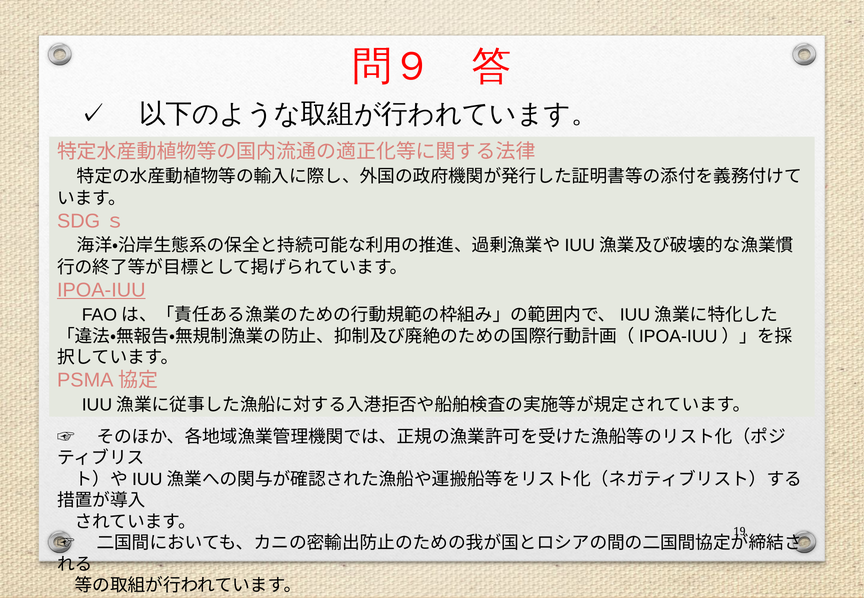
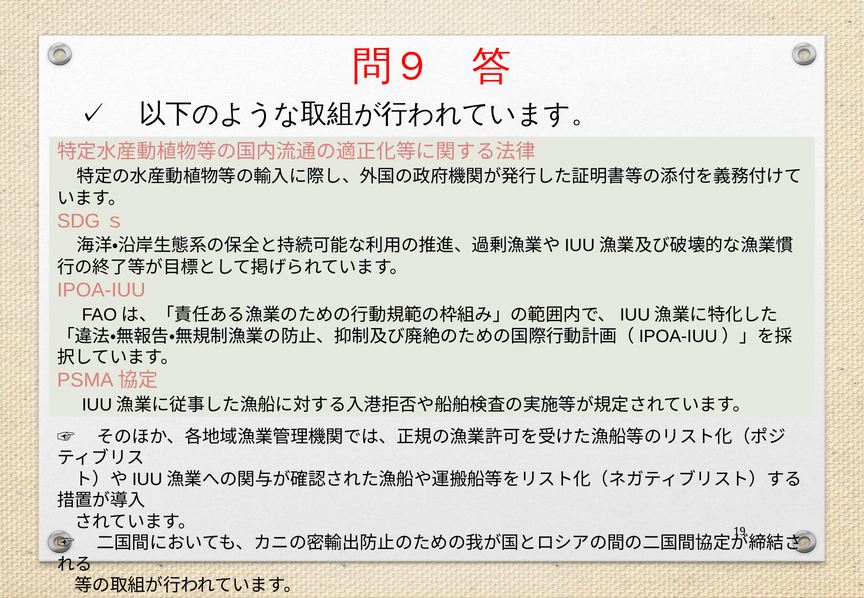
IPOA-IUU underline: present -> none (101, 290)
